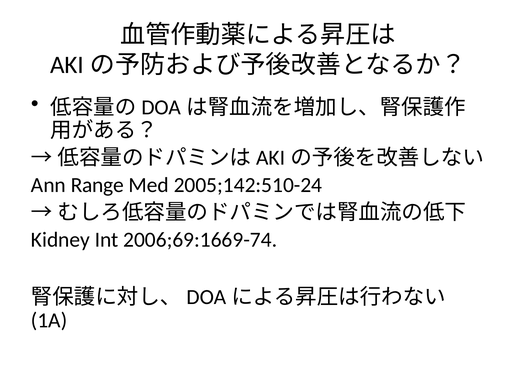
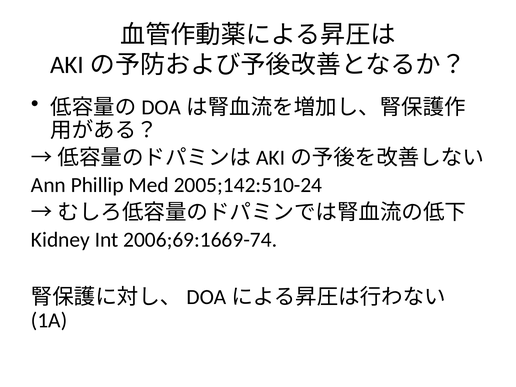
Range: Range -> Phillip (97, 185)
